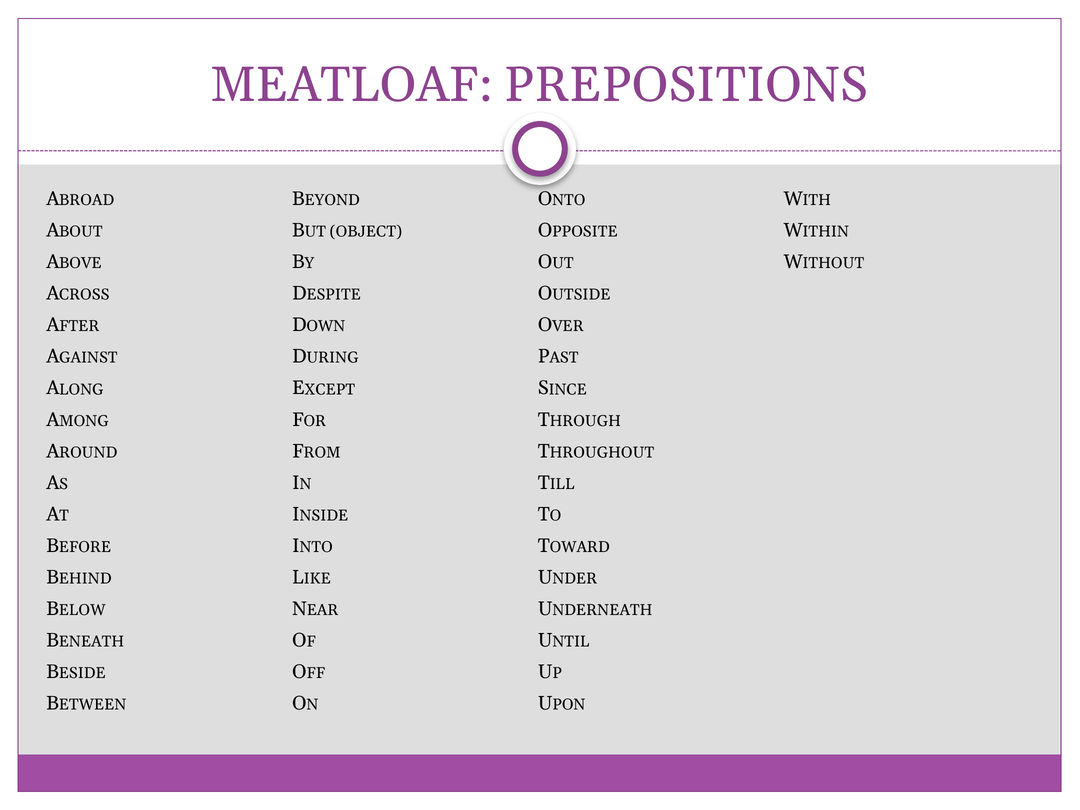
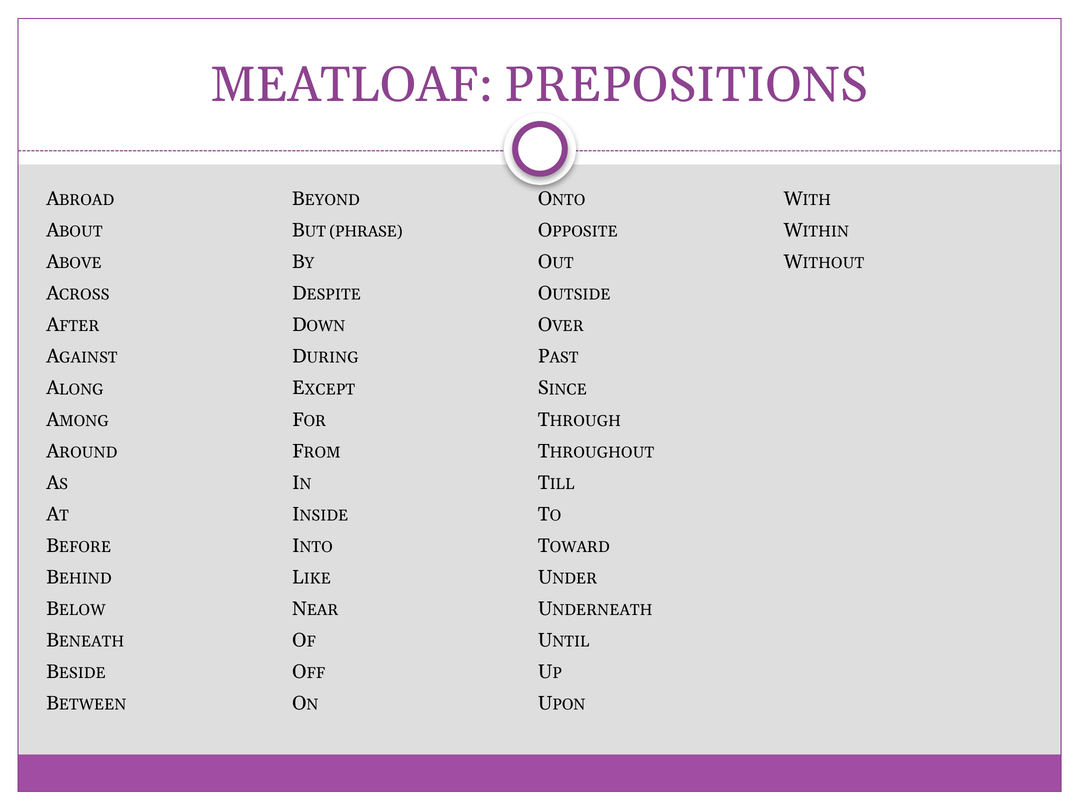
OBJECT: OBJECT -> PHRASE (366, 232)
